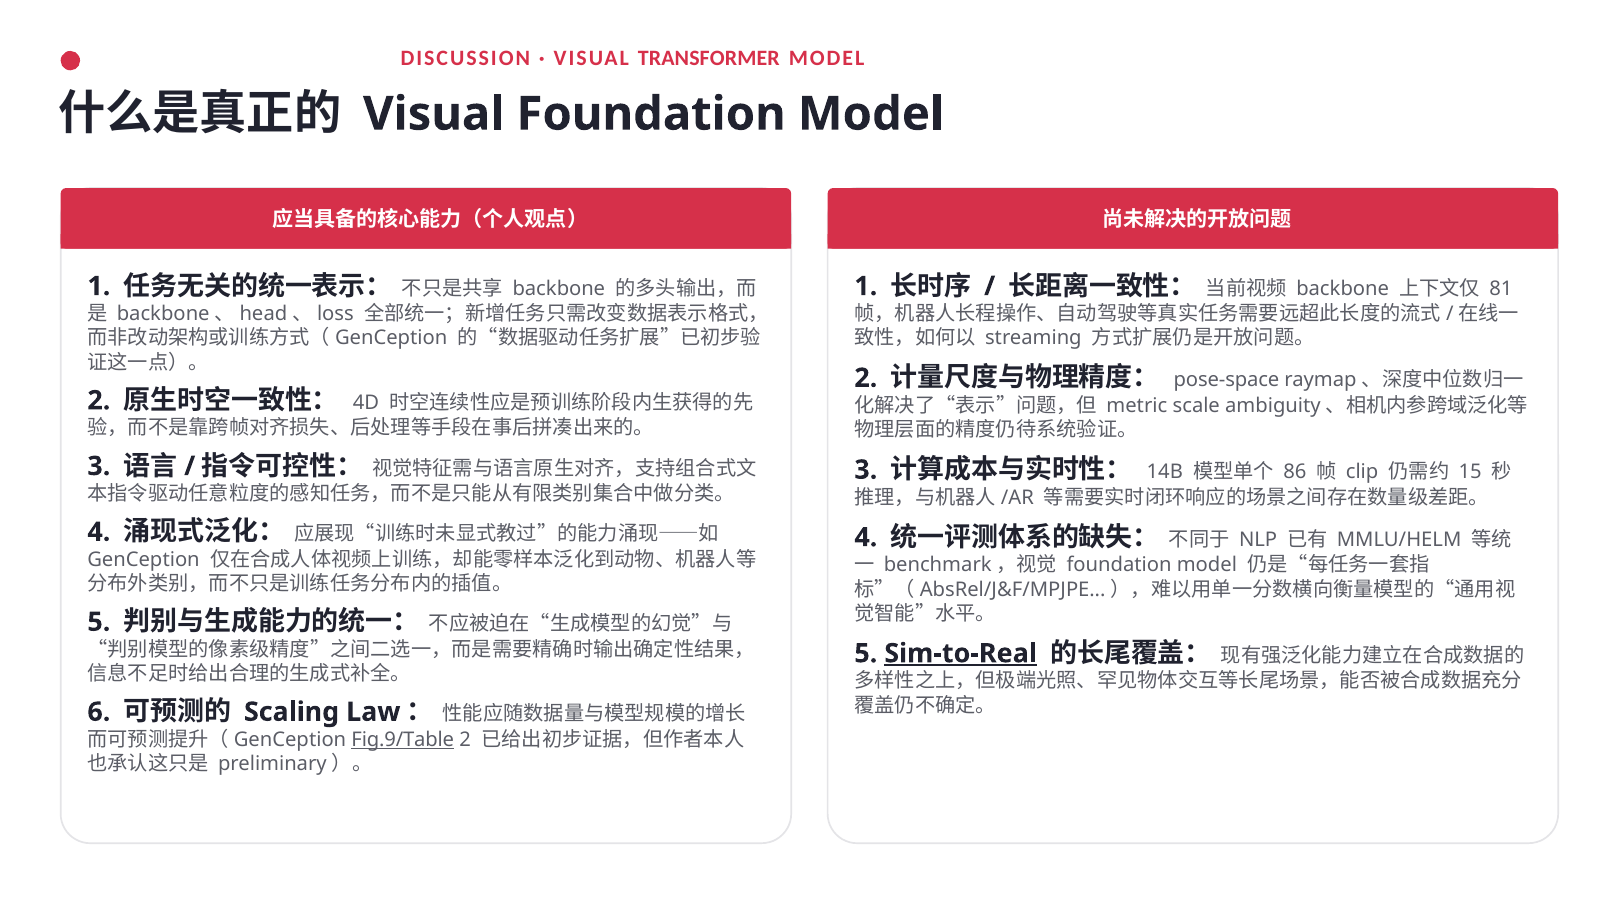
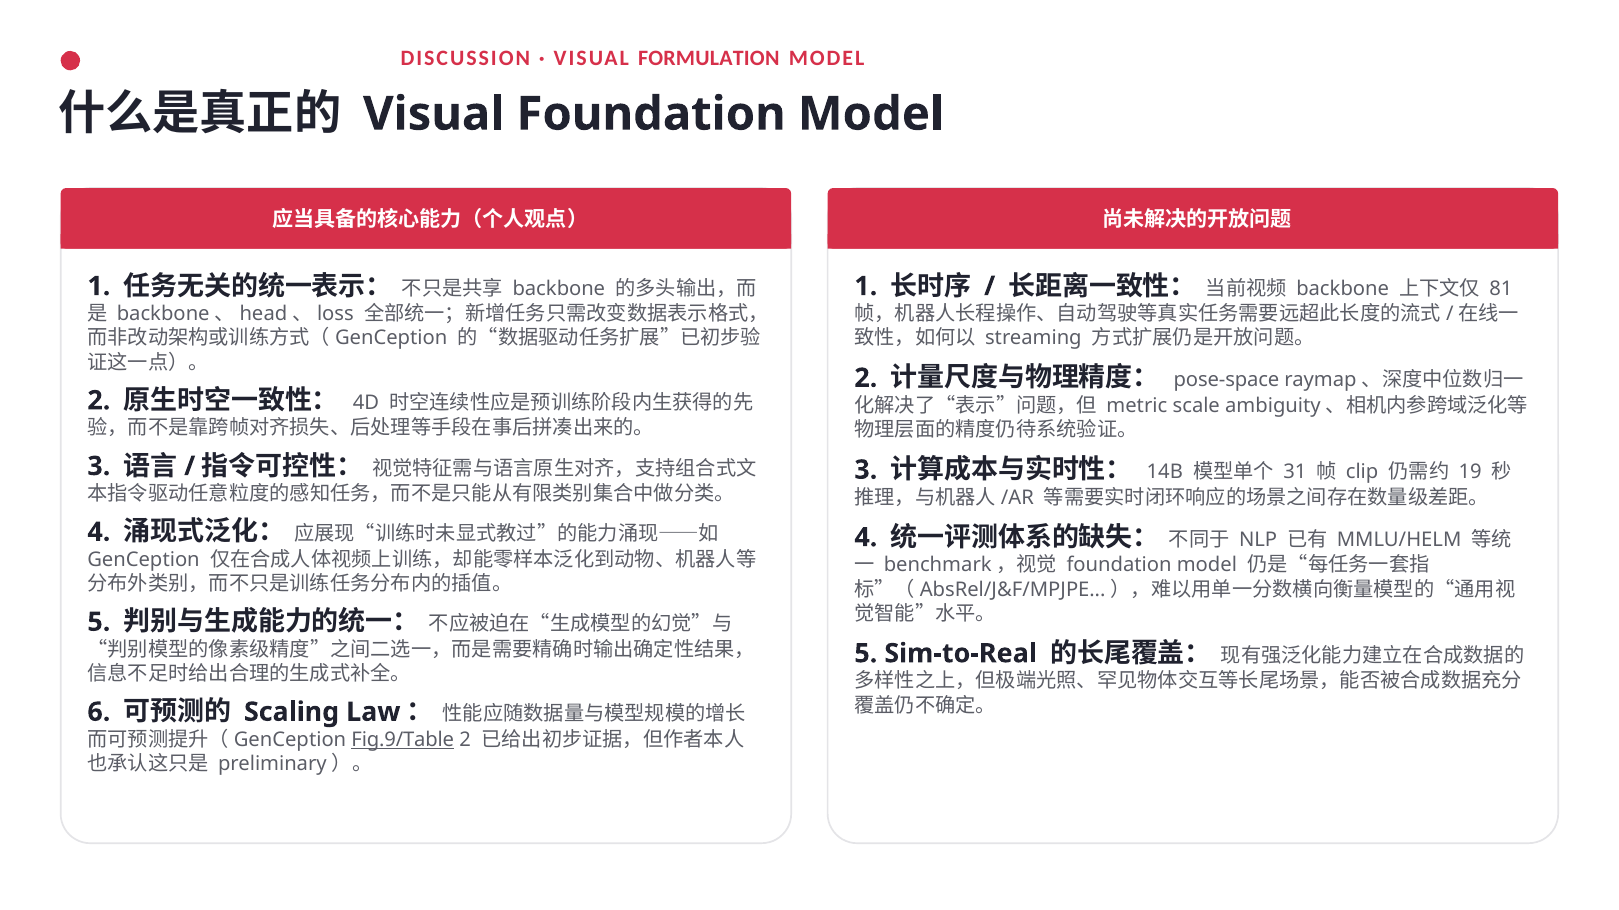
TRANSFORMER: TRANSFORMER -> FORMULATION (709, 58)
86: 86 -> 31 (1295, 472)
15: 15 -> 19 (1470, 472)
Sim-to-Real underline: present -> none (961, 654)
